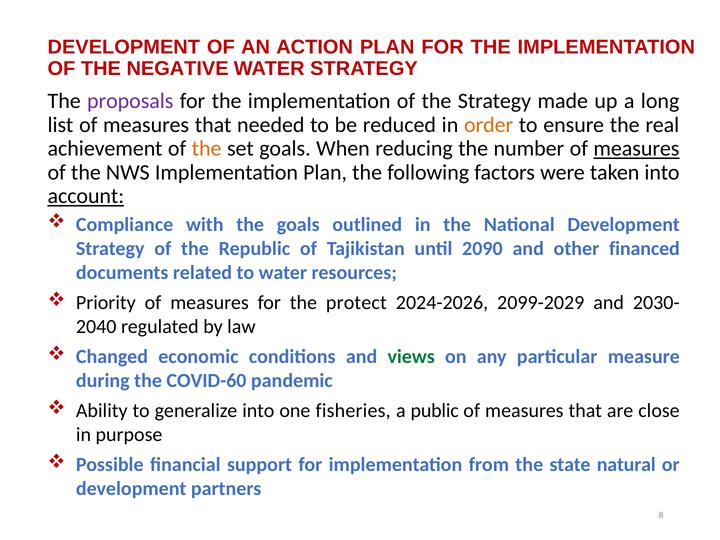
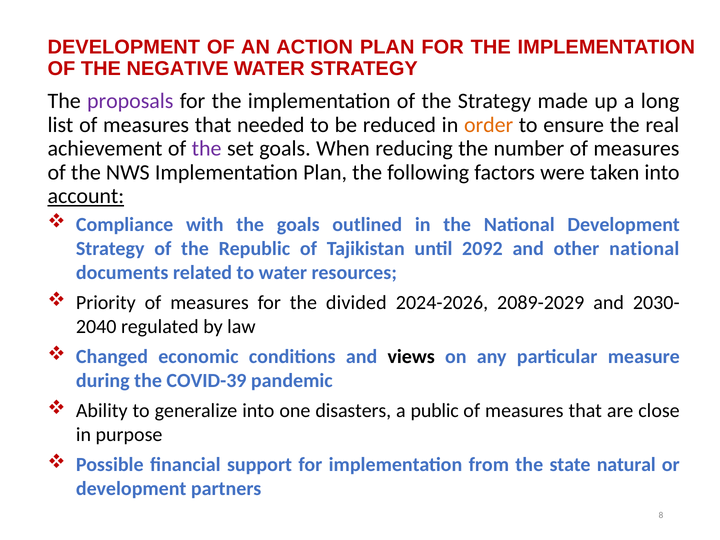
the colour: orange -> purple (207, 149)
measures underline: present -> none (636, 149)
2090: 2090 -> 2092 (482, 249)
other financed: financed -> national (644, 249)
protect: protect -> divided (356, 303)
2099-2029: 2099-2029 -> 2089-2029 (541, 303)
views colour: green -> black (411, 357)
COVID-60: COVID-60 -> COVID-39 (206, 381)
fisheries: fisheries -> disasters (353, 411)
